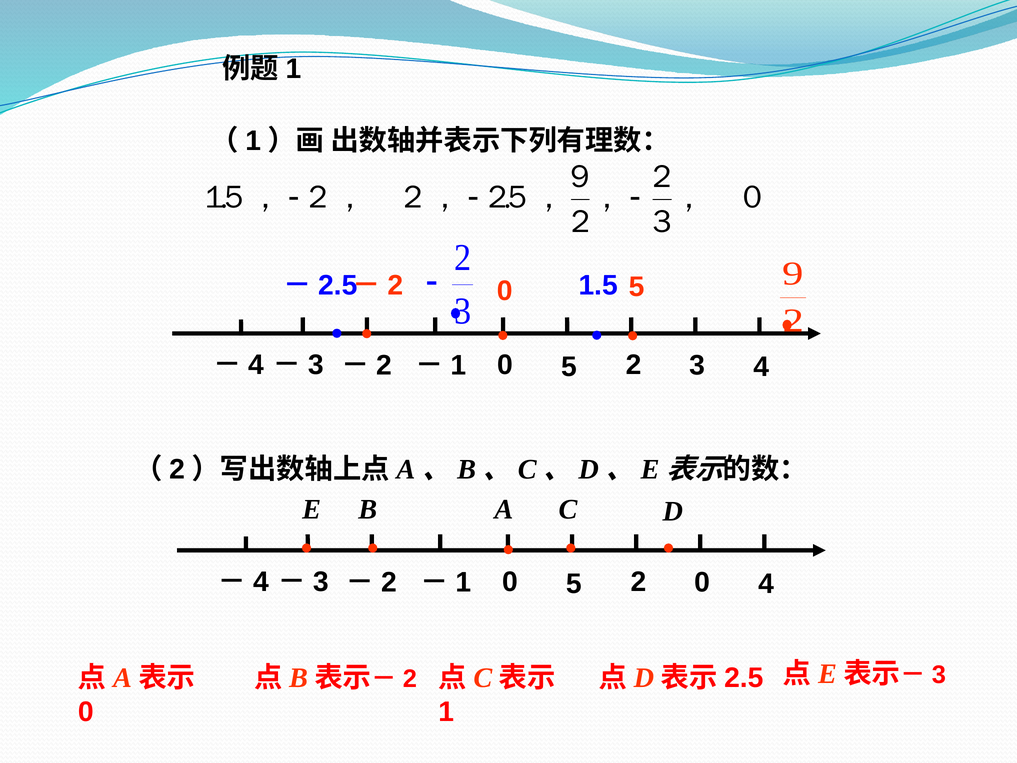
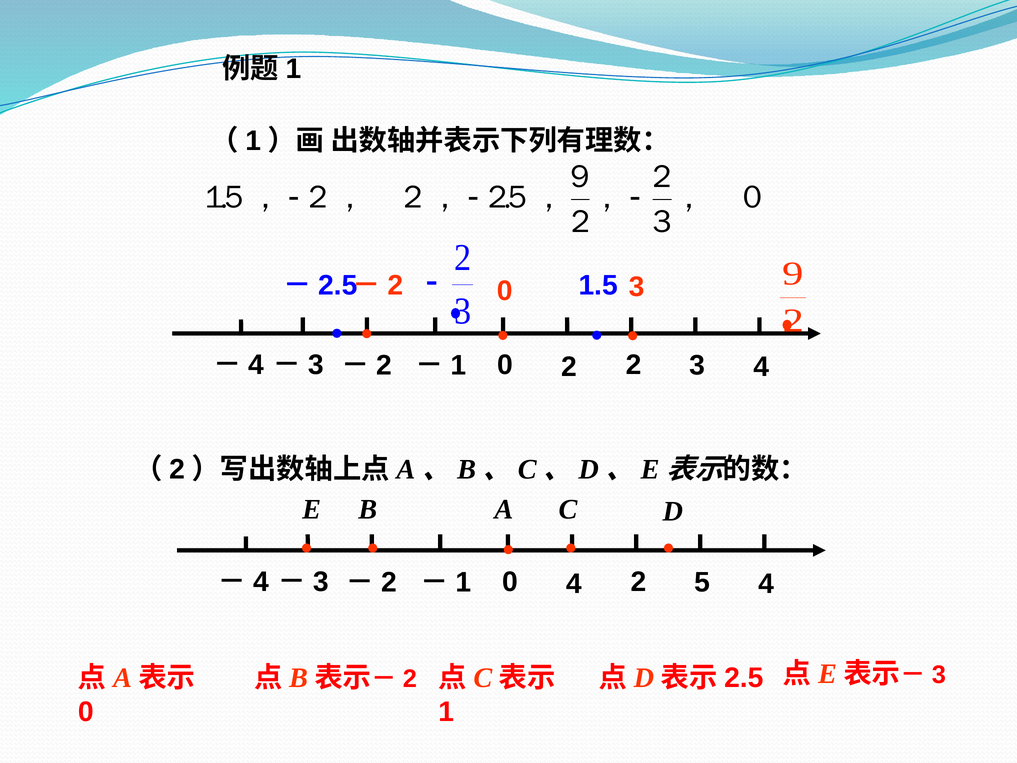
－2 5: 5 -> 3 (637, 287)
5: 5 -> 2 (569, 367)
5: 5 -> 4 (574, 584)
2 0: 0 -> 5 (702, 582)
